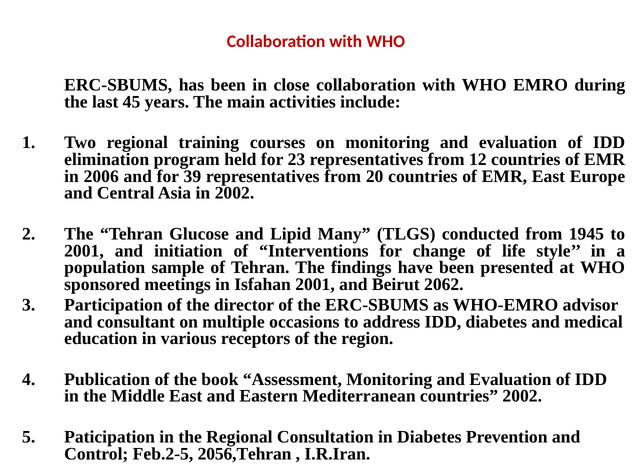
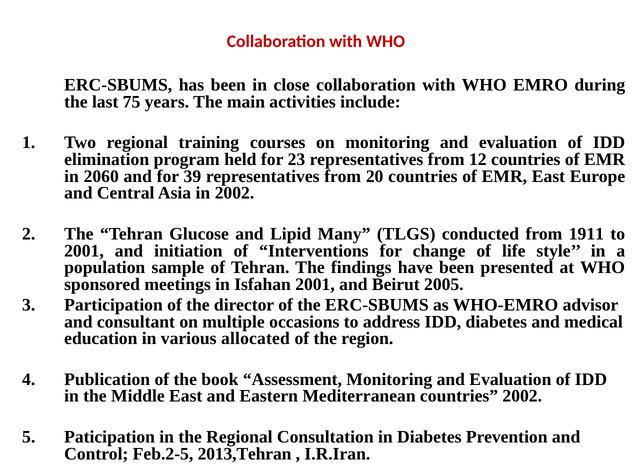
45: 45 -> 75 (132, 102)
2006: 2006 -> 2060 (101, 176)
1945: 1945 -> 1911 (586, 234)
2062: 2062 -> 2005 (444, 284)
receptors: receptors -> allocated (255, 339)
2056,Tehran: 2056,Tehran -> 2013,Tehran (245, 454)
